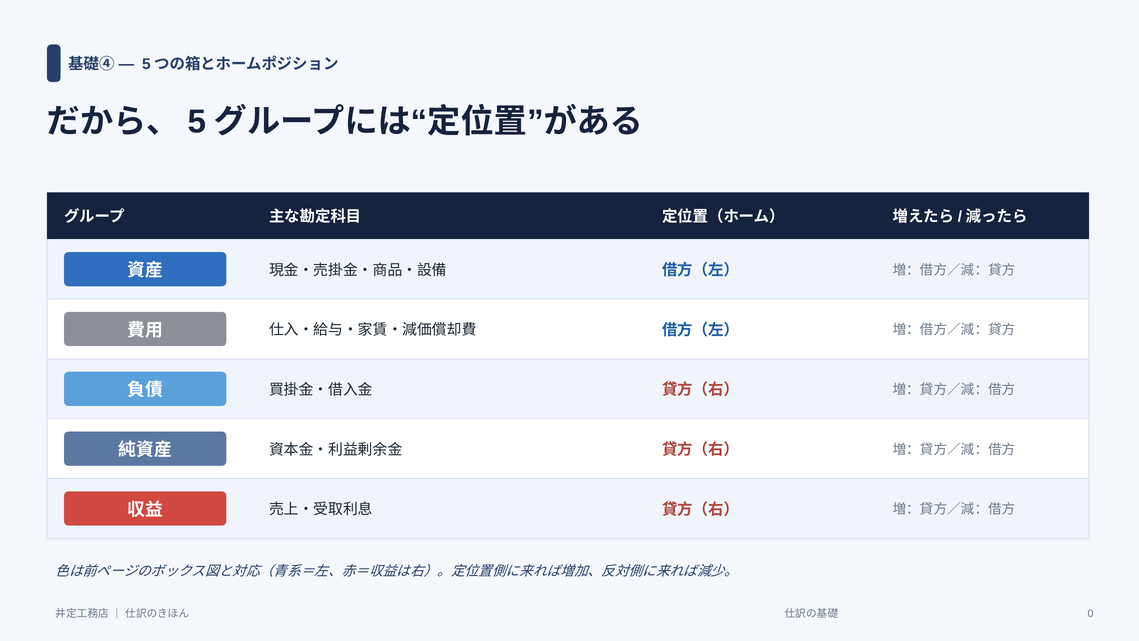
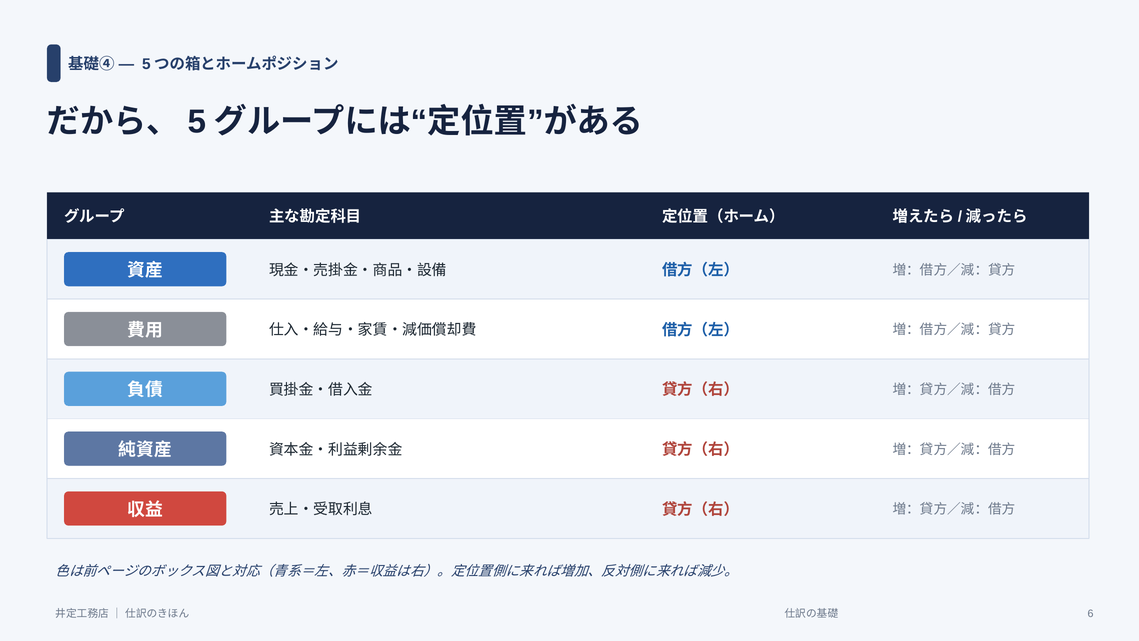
0: 0 -> 6 (1091, 613)
